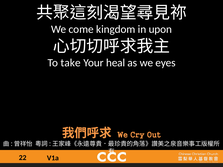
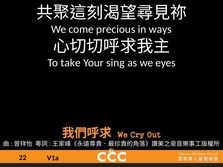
kingdom: kingdom -> precious (116, 29)
upon: upon -> ways (160, 29)
heal: heal -> sing (116, 63)
